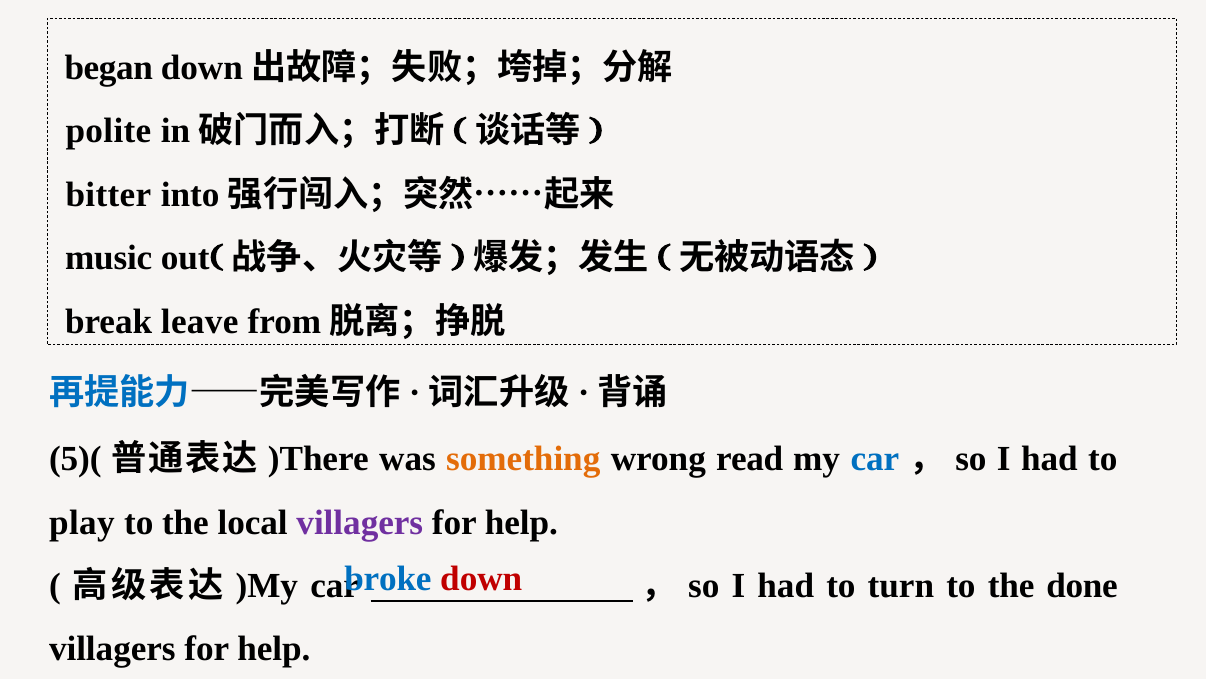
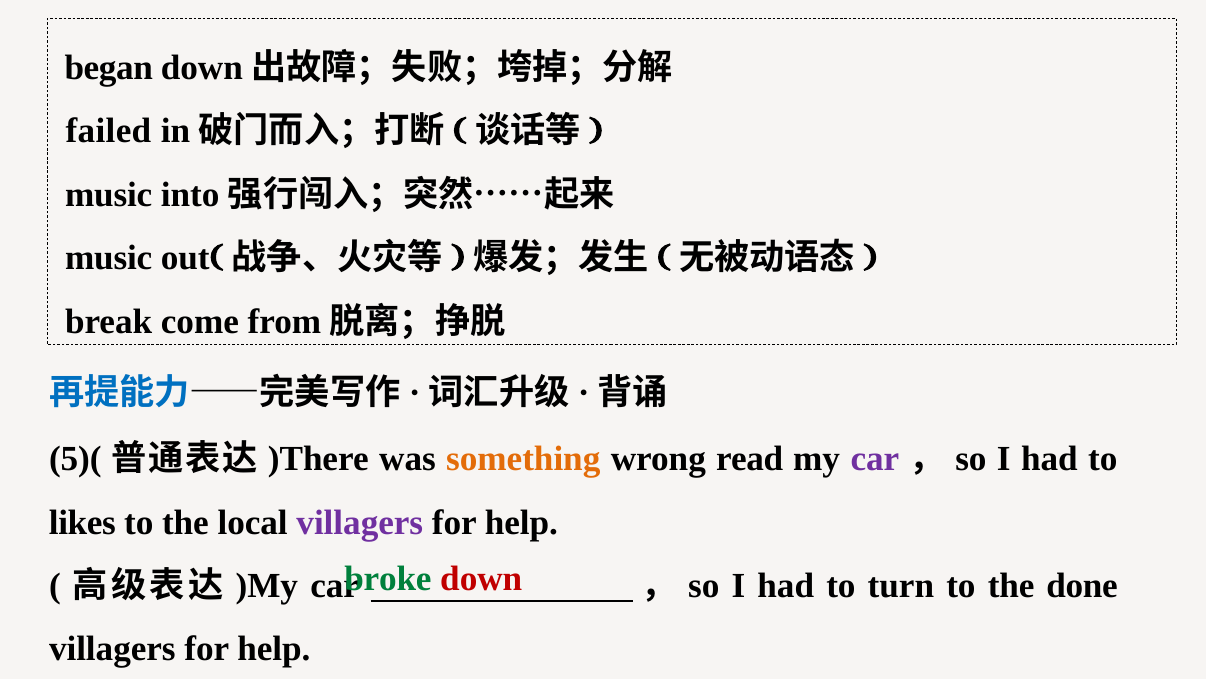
polite: polite -> failed (108, 131)
bitter: bitter -> music (109, 195)
leave: leave -> come (200, 321)
car colour: blue -> purple (875, 459)
play: play -> likes (82, 522)
broke colour: blue -> green (388, 578)
